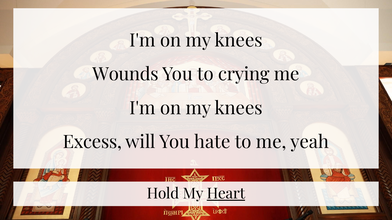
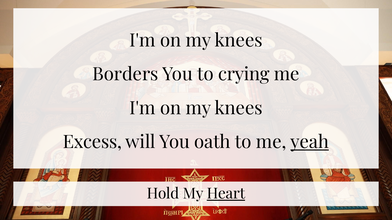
Wounds: Wounds -> Borders (125, 75)
hate: hate -> oath (212, 142)
yeah underline: none -> present (310, 142)
